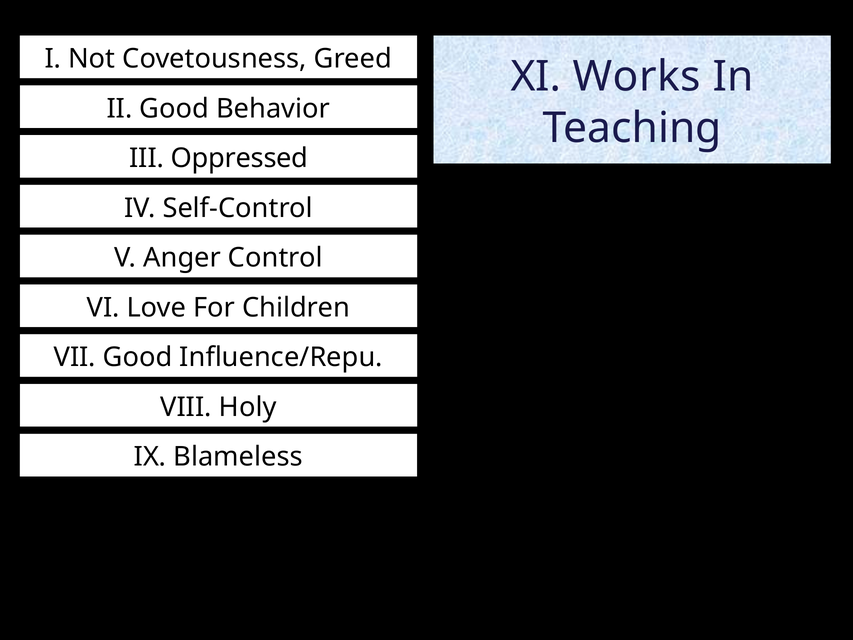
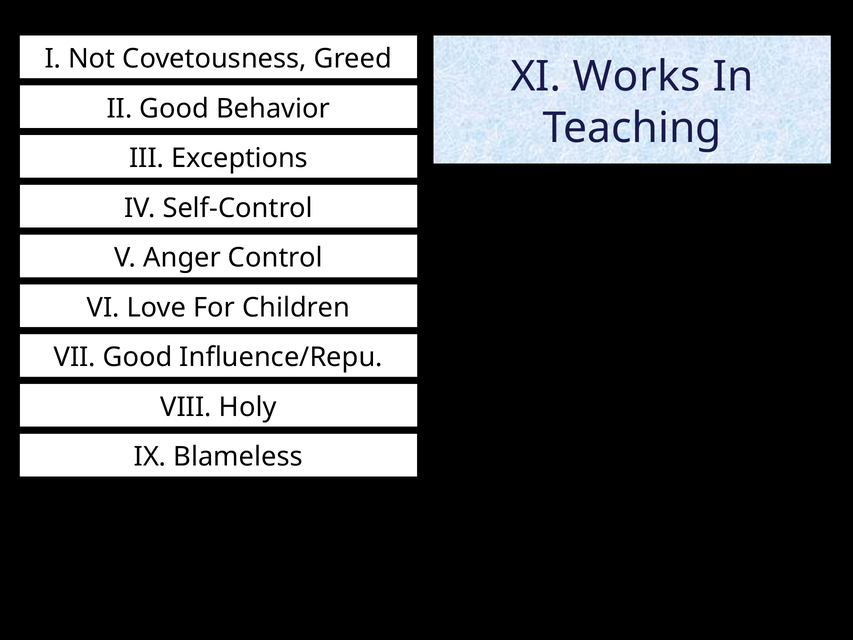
Oppressed: Oppressed -> Exceptions (239, 158)
